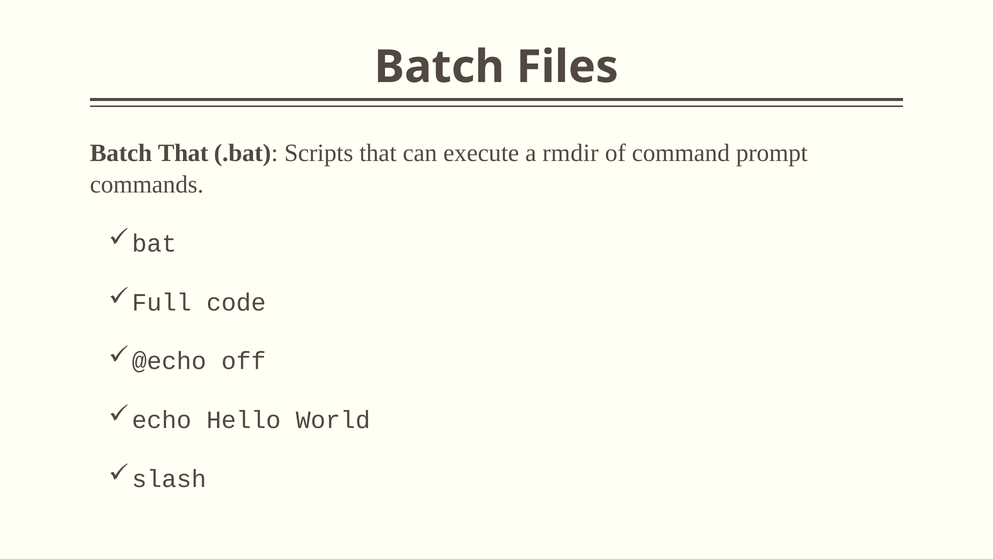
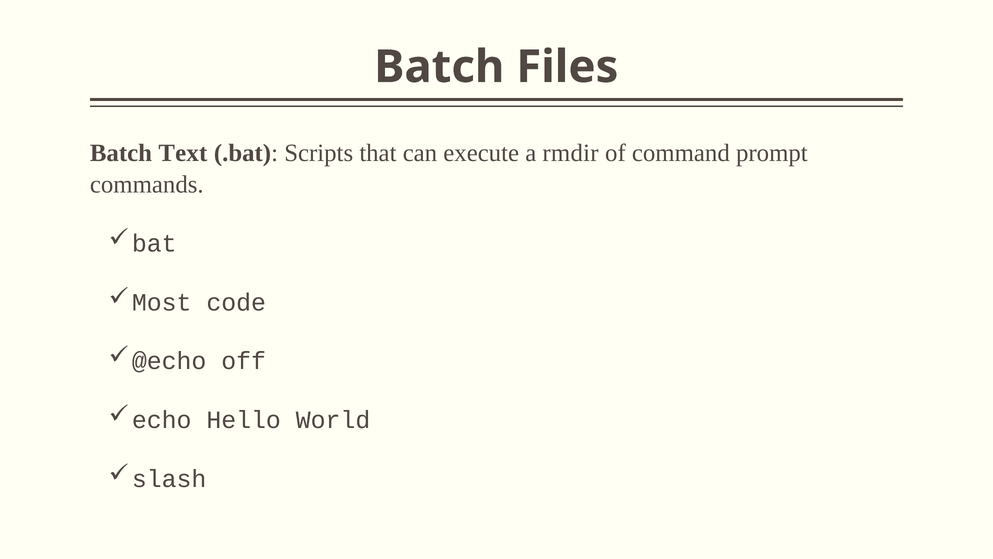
Batch That: That -> Text (183, 153)
Full: Full -> Most (162, 302)
